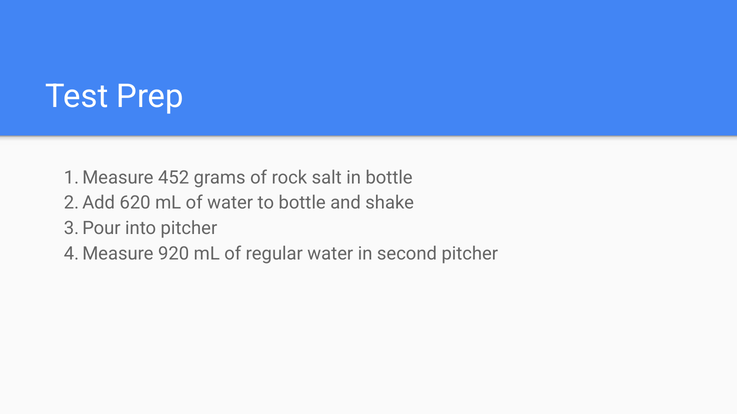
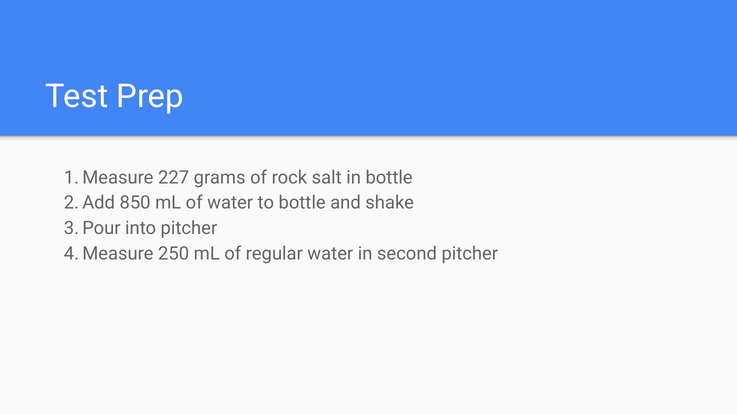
452: 452 -> 227 (174, 178)
620: 620 -> 850 (135, 203)
920: 920 -> 250 (174, 254)
